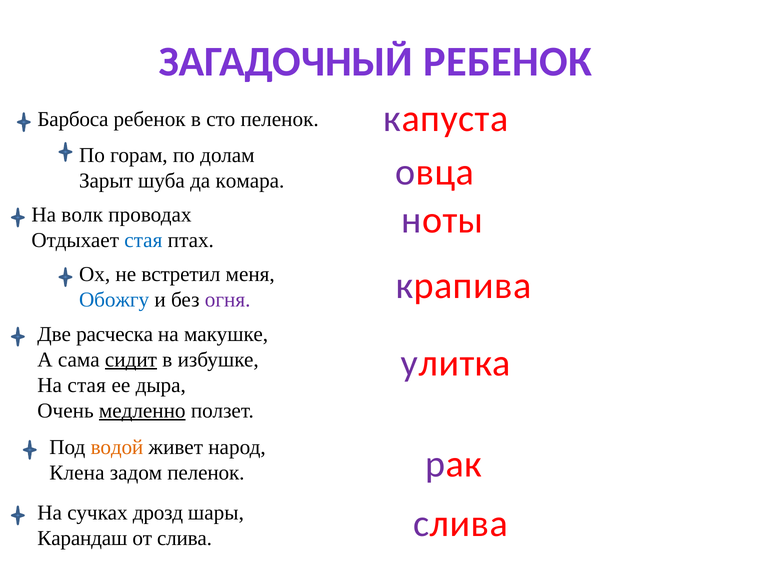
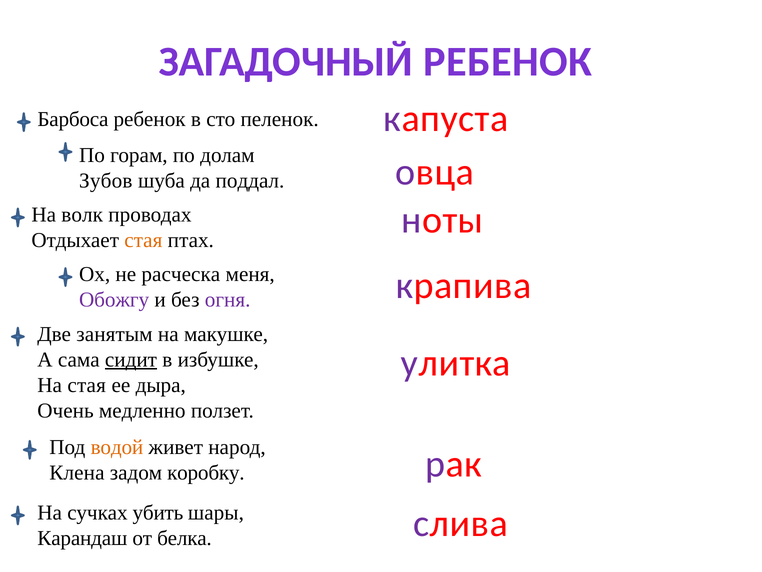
Зарыт: Зарыт -> Зубов (106, 181)
комара: комара -> поддал (250, 181)
стая colour: blue -> orange (143, 240)
встретил: встретил -> расческа (181, 274)
Обожгу colour: blue -> purple (114, 300)
расческа: расческа -> занятым (114, 334)
медленно underline: present -> none (142, 410)
задом пеленок: пеленок -> коробку (206, 472)
дрозд: дрозд -> убить (158, 512)
от слива: слива -> белка (184, 538)
